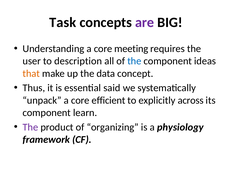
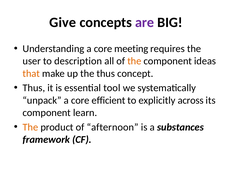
Task: Task -> Give (63, 22)
the colour: blue -> orange (134, 61)
the data: data -> thus (106, 73)
said: said -> tool (112, 88)
The colour: purple -> orange (30, 127)
organizing: organizing -> afternoon (113, 127)
physiology: physiology -> substances (180, 127)
